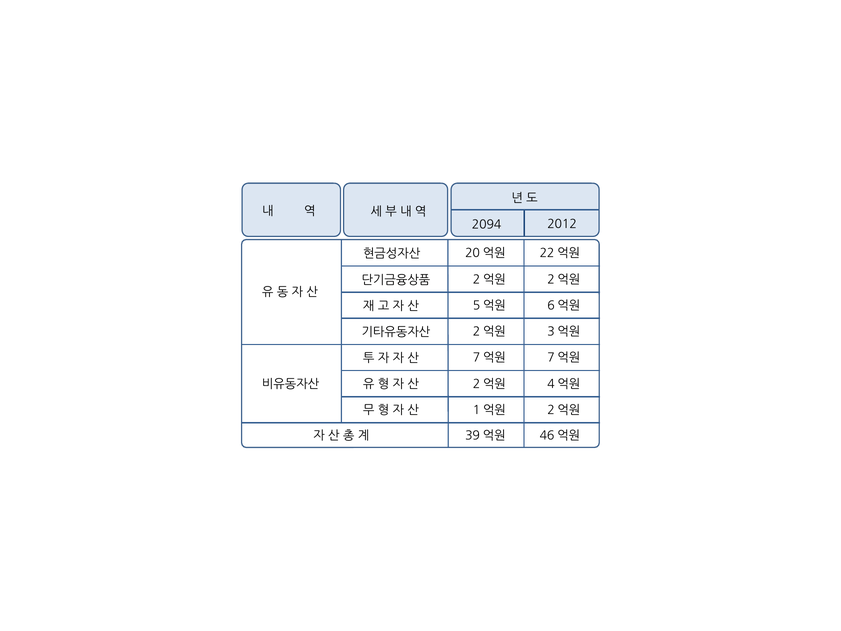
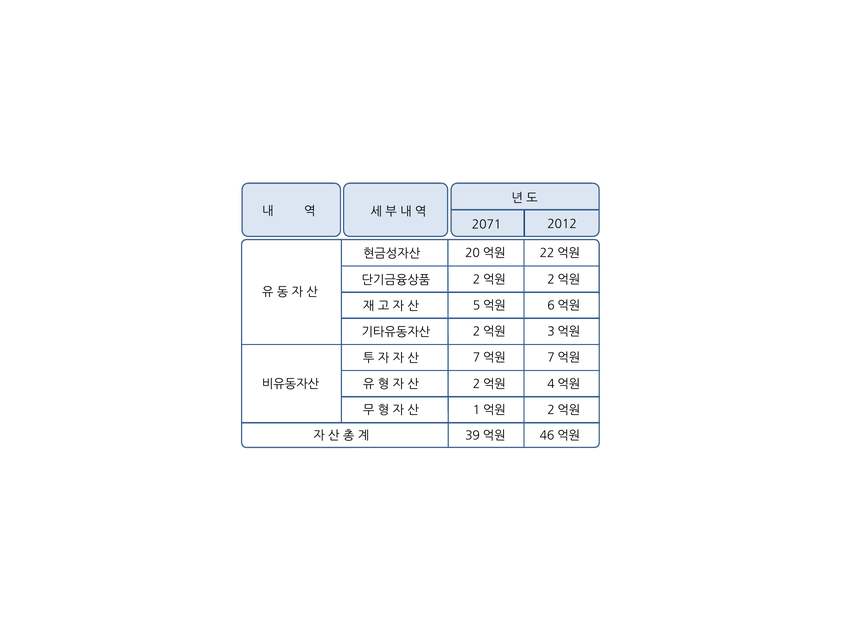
2094: 2094 -> 2071 (487, 225)
